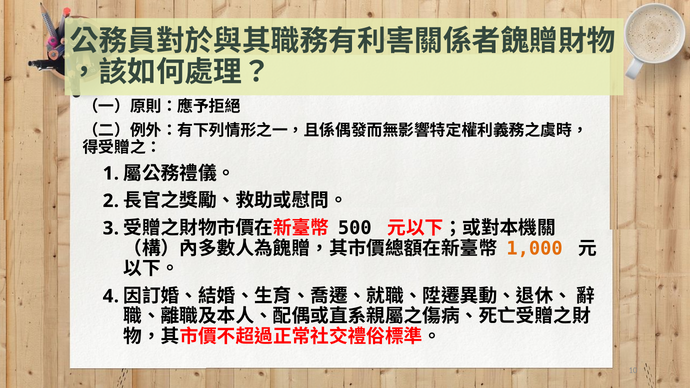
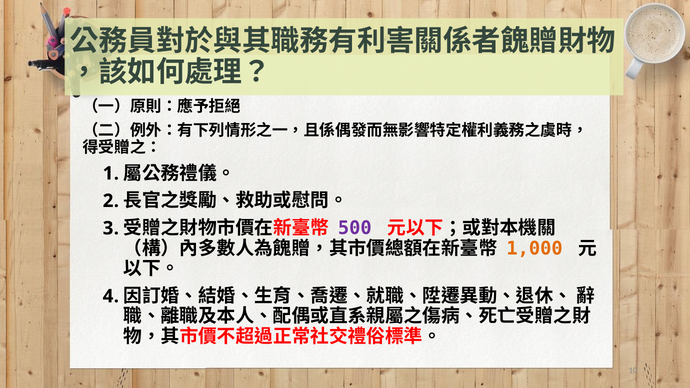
500 colour: black -> purple (355, 228)
